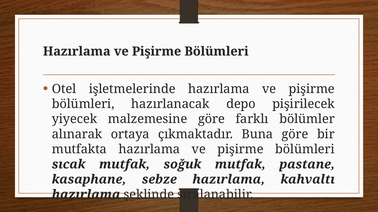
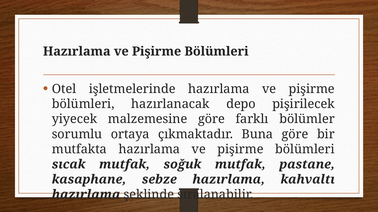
alınarak: alınarak -> sorumlu (77, 135)
